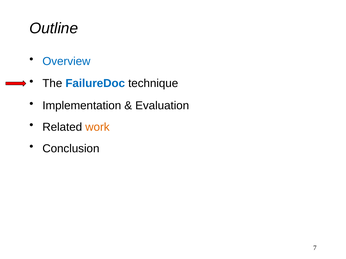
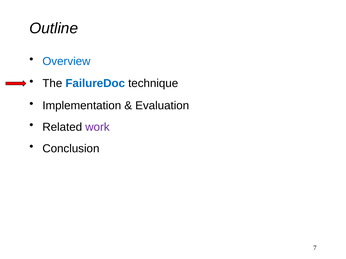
work colour: orange -> purple (97, 127)
